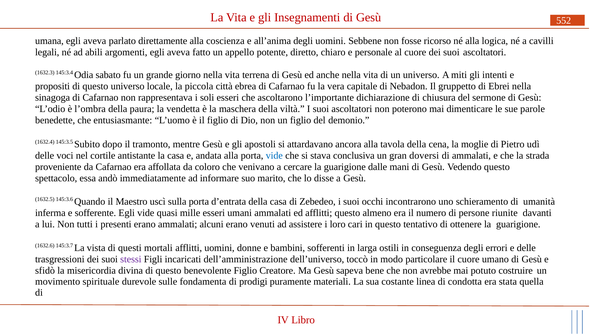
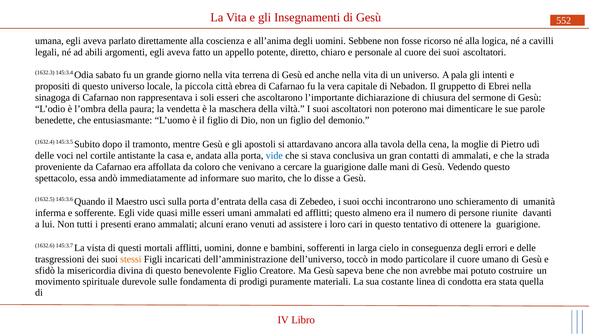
miti: miti -> pala (459, 75)
doversi: doversi -> contatti (424, 156)
ostili: ostili -> cielo (389, 248)
stessi colour: purple -> orange (131, 260)
